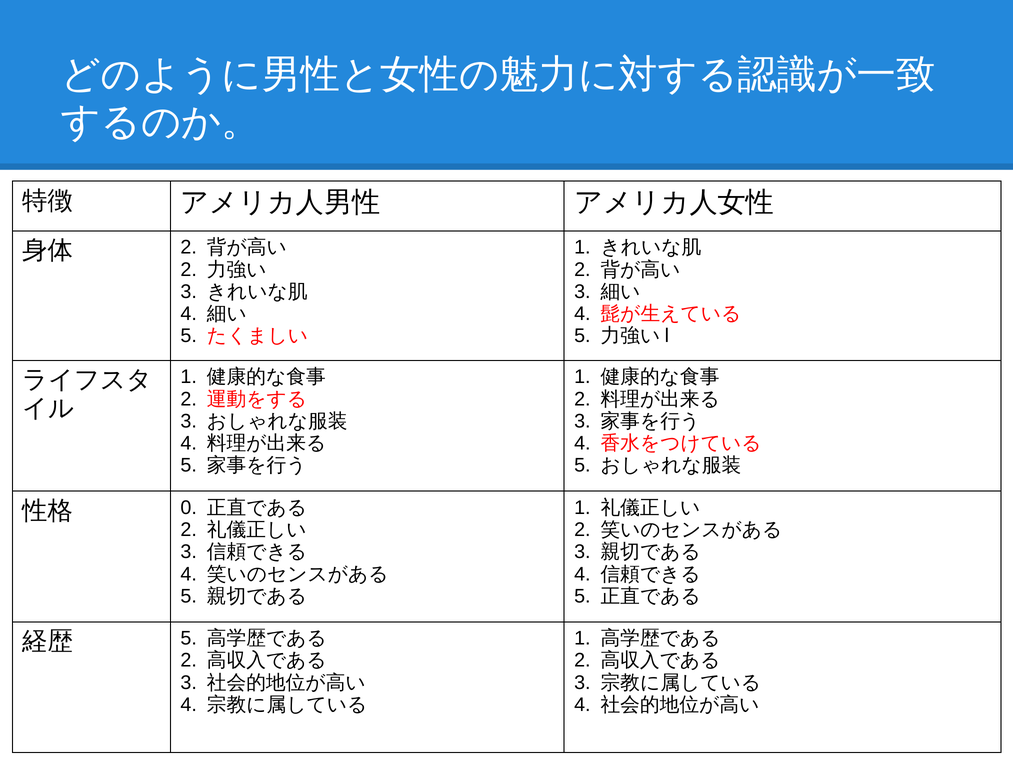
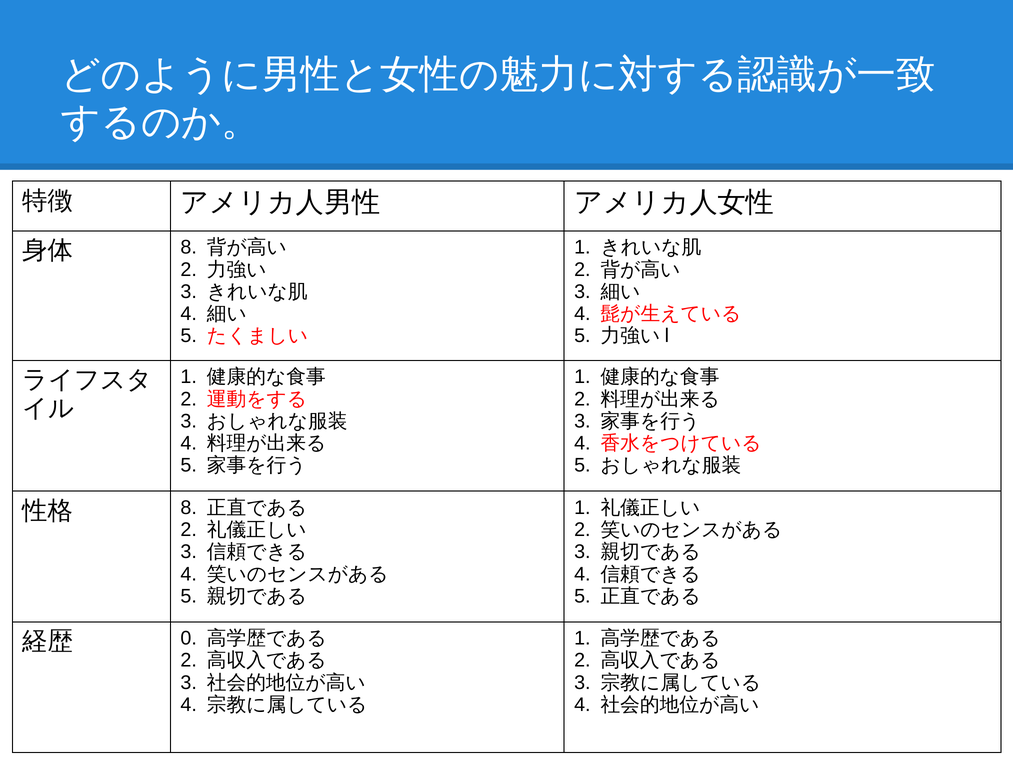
2: 2 -> 8 (189, 247)
0: 0 -> 8 (189, 507)
5: 5 -> 0 (189, 638)
